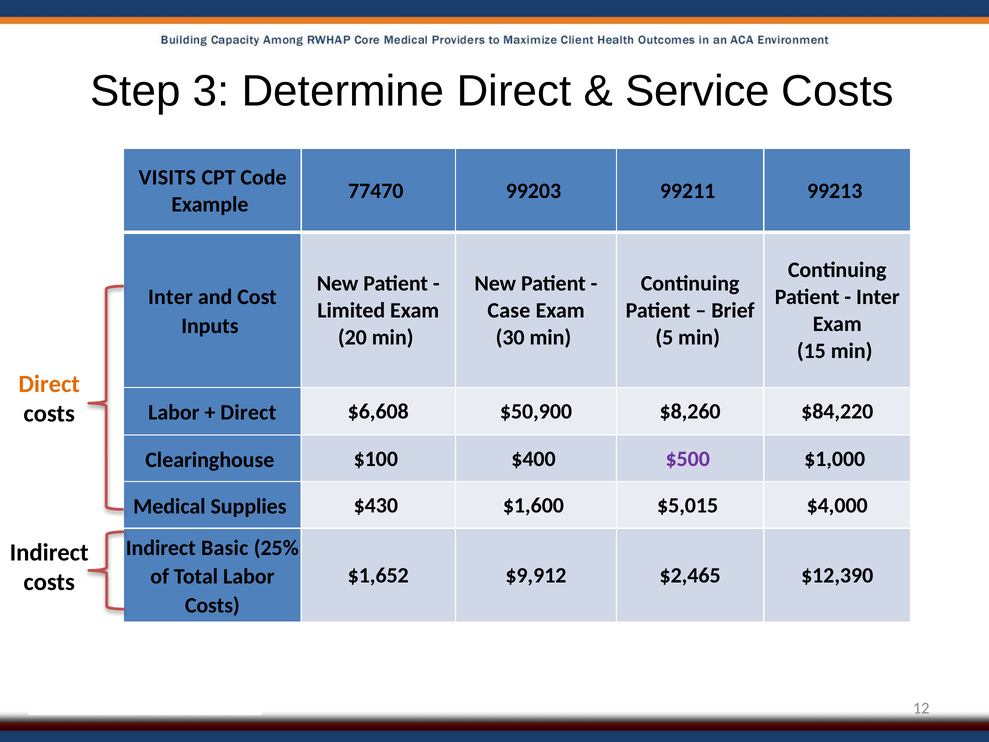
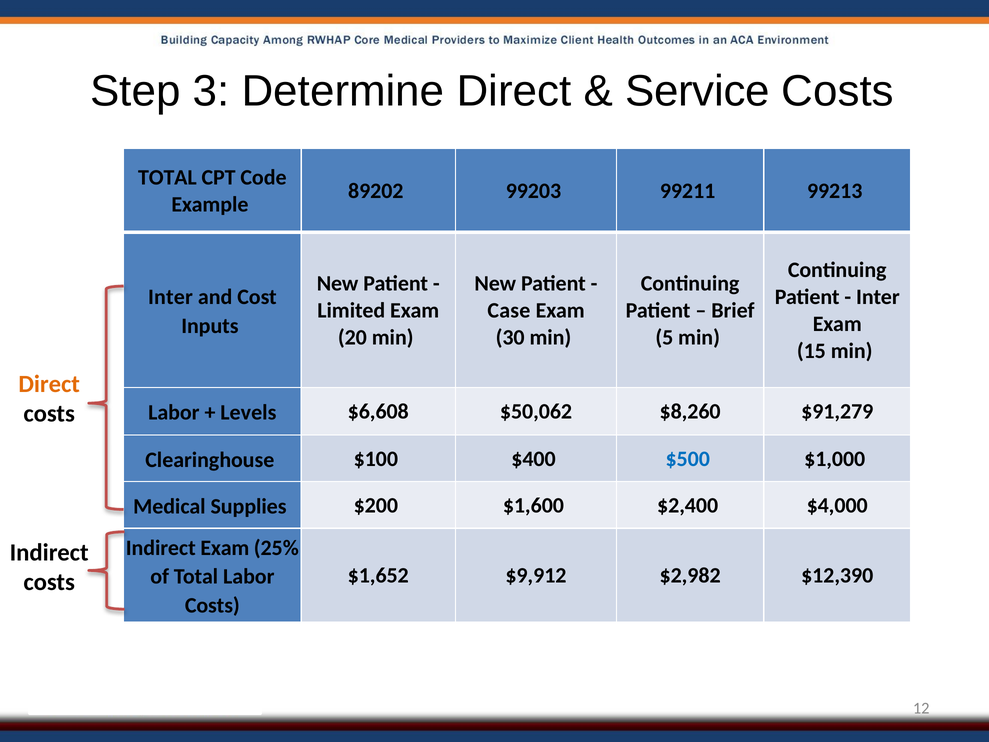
VISITS: VISITS -> TOTAL (167, 177)
77470: 77470 -> 89202 (376, 191)
Direct: Direct -> Levels (248, 413)
$50,900: $50,900 -> $50,062 (536, 412)
$84,220: $84,220 -> $91,279 (837, 412)
$500 colour: purple -> blue (688, 459)
$430: $430 -> $200 (376, 505)
$5,015: $5,015 -> $2,400 (688, 505)
Indirect Basic: Basic -> Exam (225, 548)
$2,465: $2,465 -> $2,982 (690, 575)
